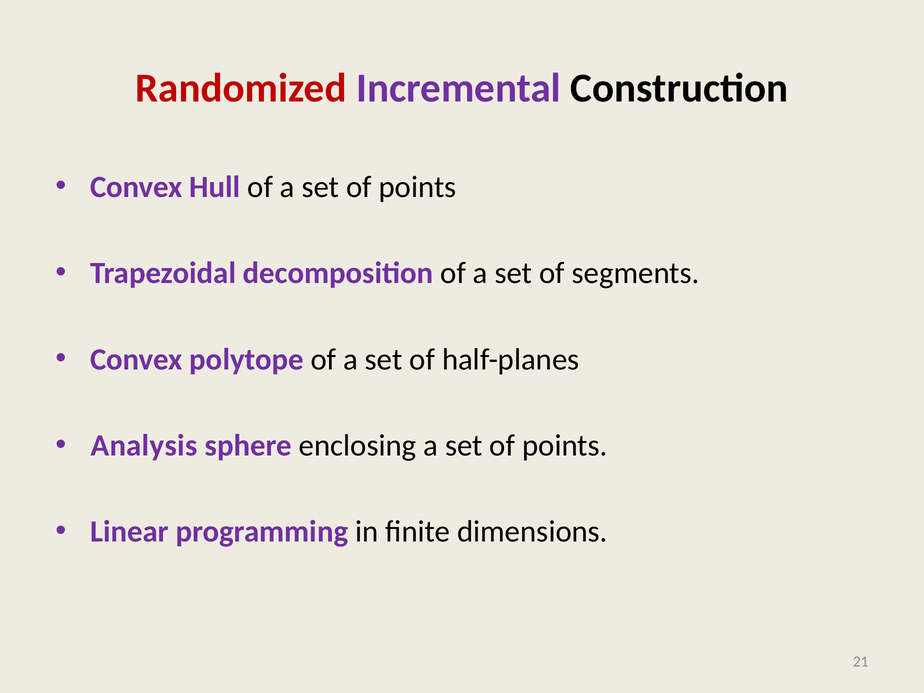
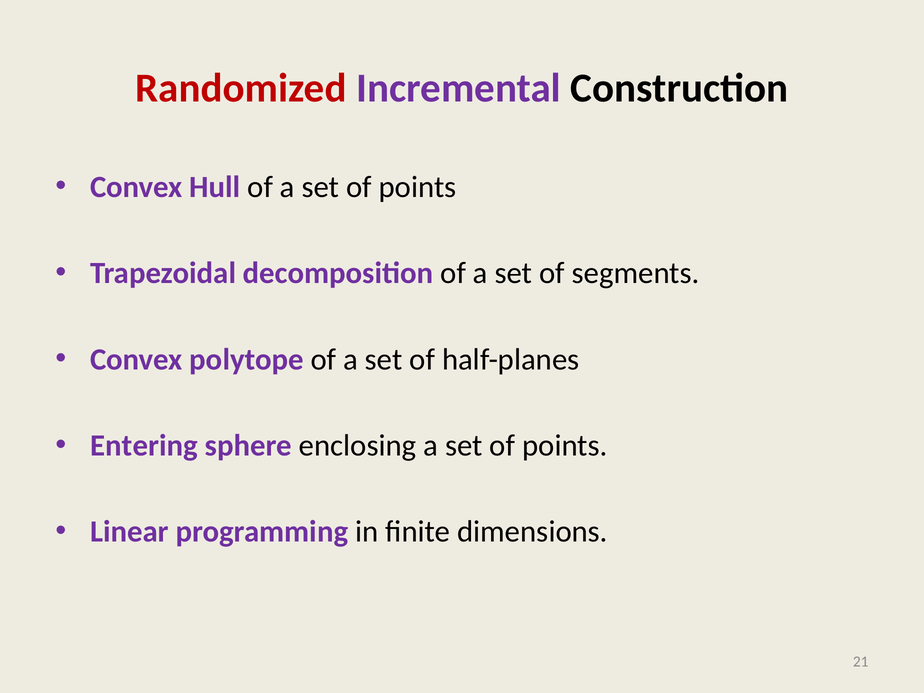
Analysis: Analysis -> Entering (144, 446)
